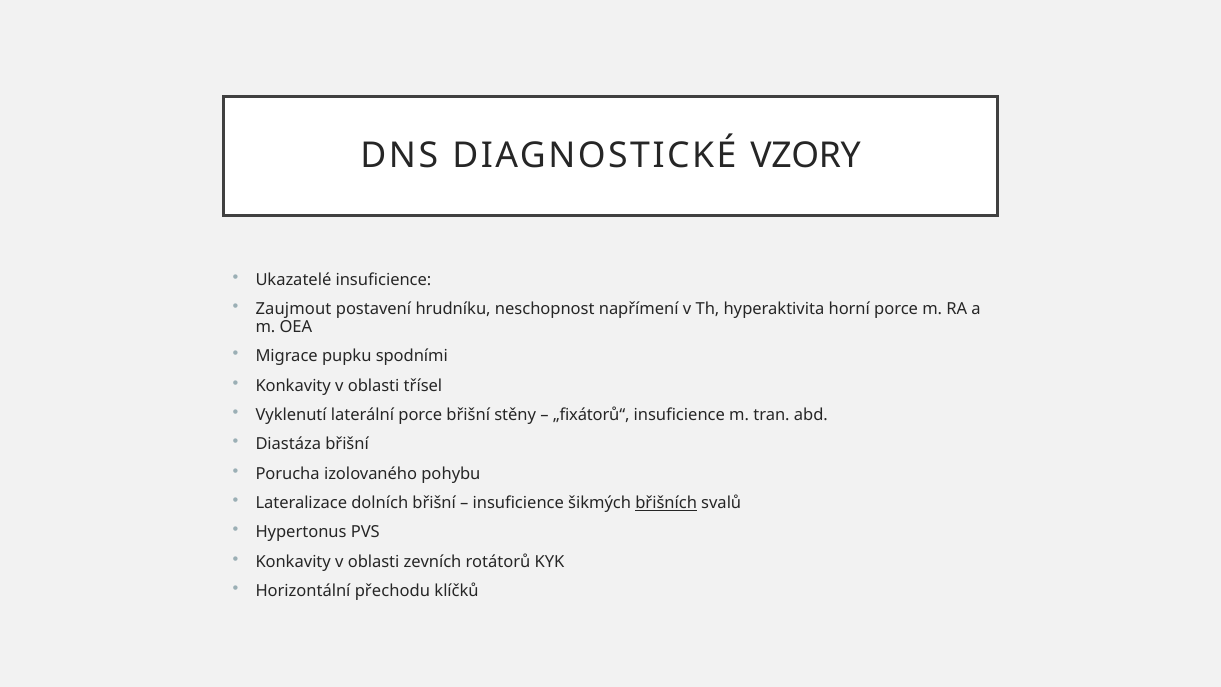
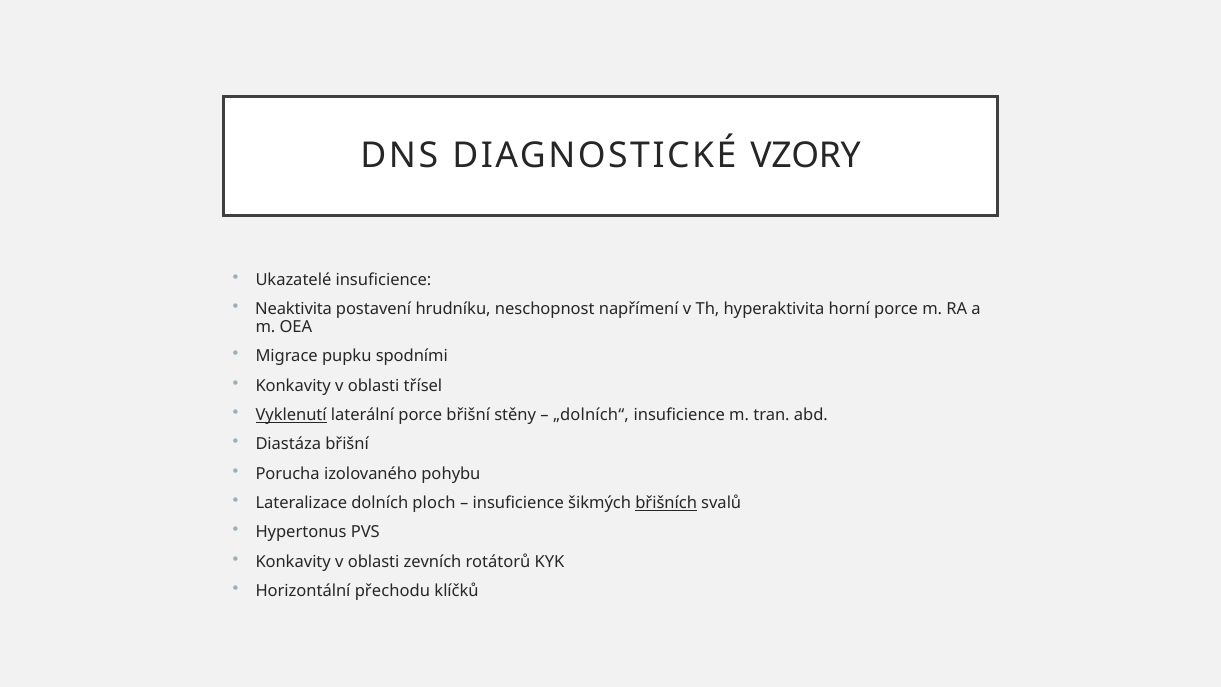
Zaujmout: Zaujmout -> Neaktivita (294, 309)
Vyklenutí underline: none -> present (291, 415)
„fixátorů“: „fixátorů“ -> „dolních“ (591, 415)
dolních břišní: břišní -> ploch (434, 503)
